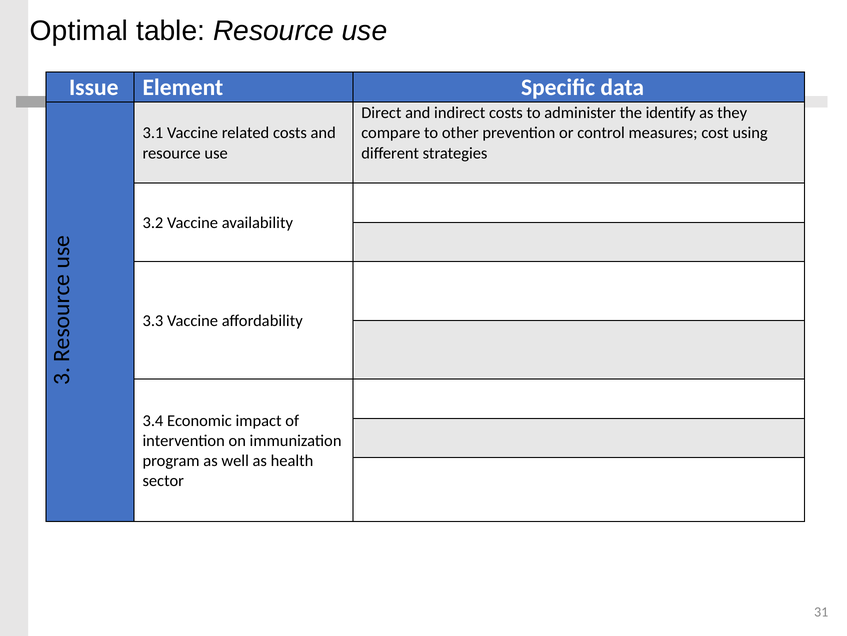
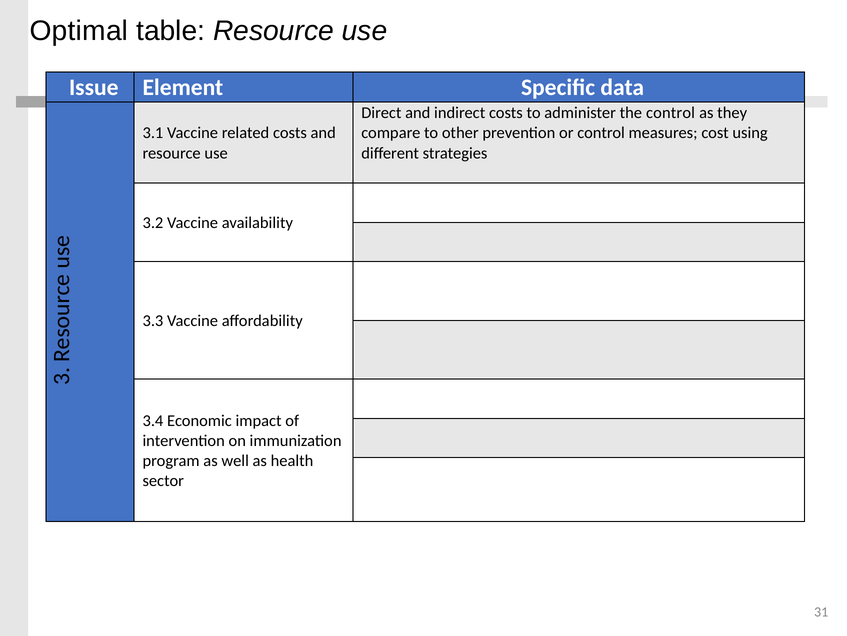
the identify: identify -> control (671, 113)
